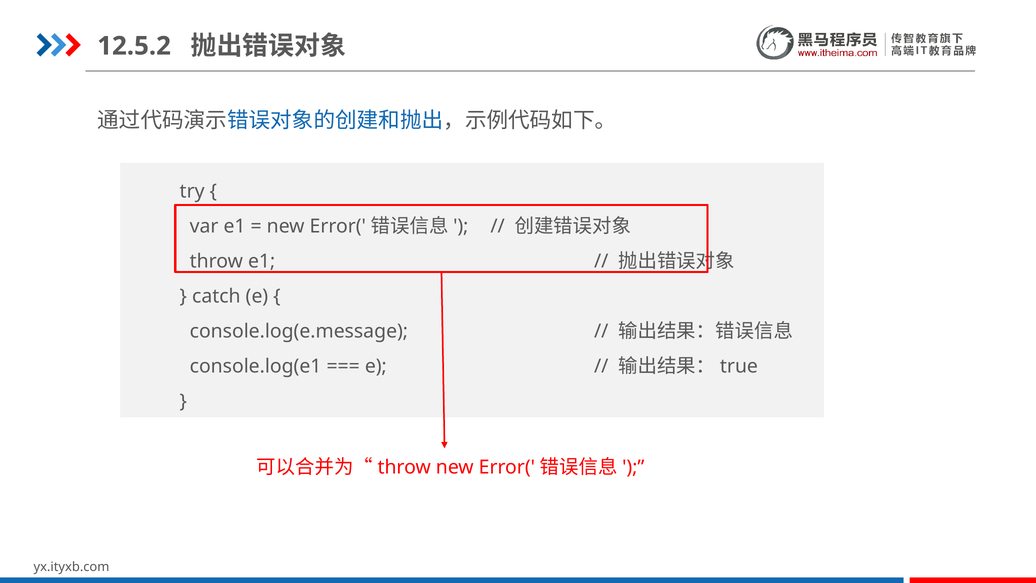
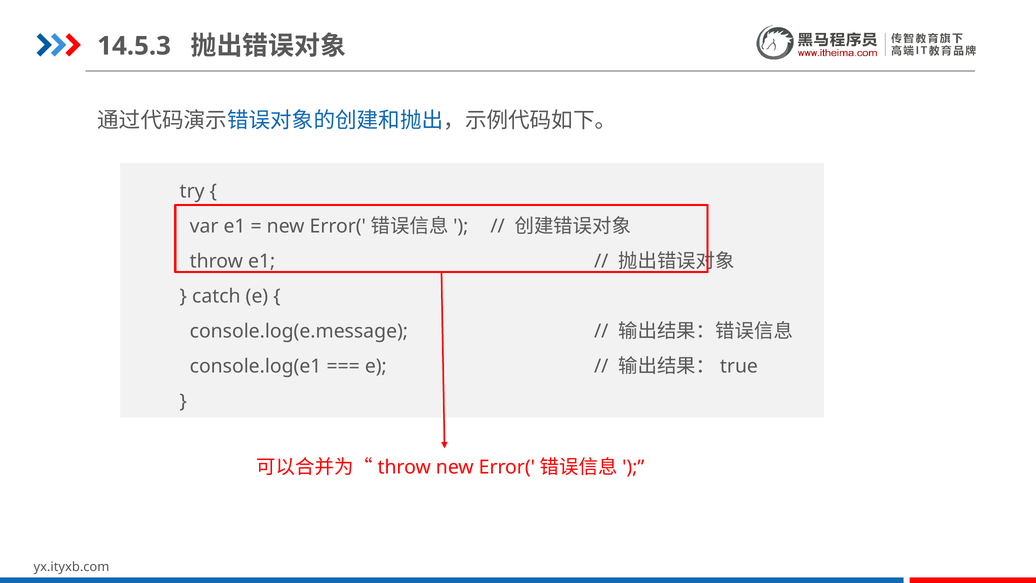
12.5.2: 12.5.2 -> 14.5.3 (134, 46)
